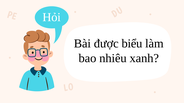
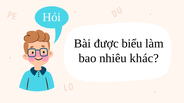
xanh: xanh -> khác (144, 58)
